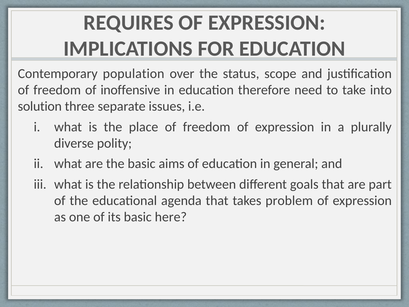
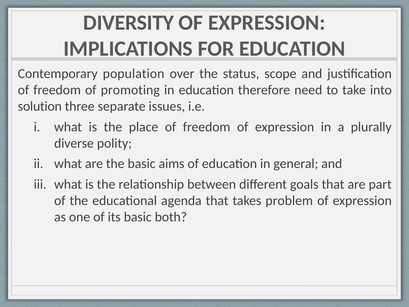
REQUIRES: REQUIRES -> DIVERSITY (129, 23)
inoffensive: inoffensive -> promoting (130, 90)
here: here -> both (171, 217)
